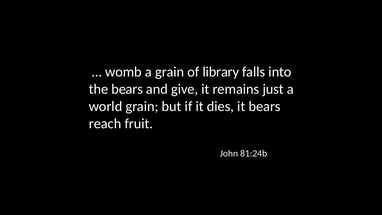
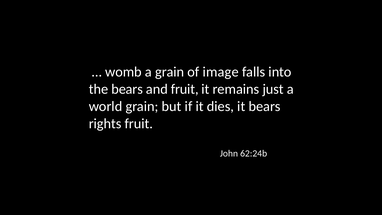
library: library -> image (221, 72)
and give: give -> fruit (185, 89)
reach: reach -> rights (105, 123)
81:24b: 81:24b -> 62:24b (254, 153)
